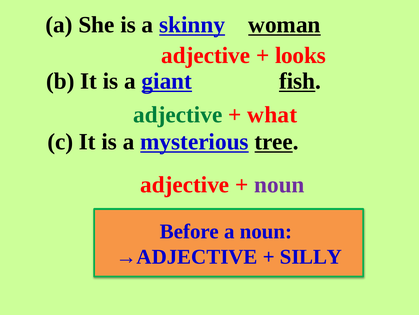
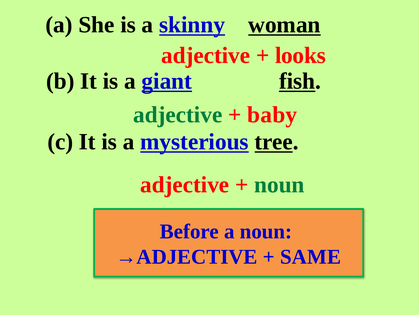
what: what -> baby (272, 114)
noun colour: purple -> green (279, 184)
SILLY: SILLY -> SAME (311, 256)
